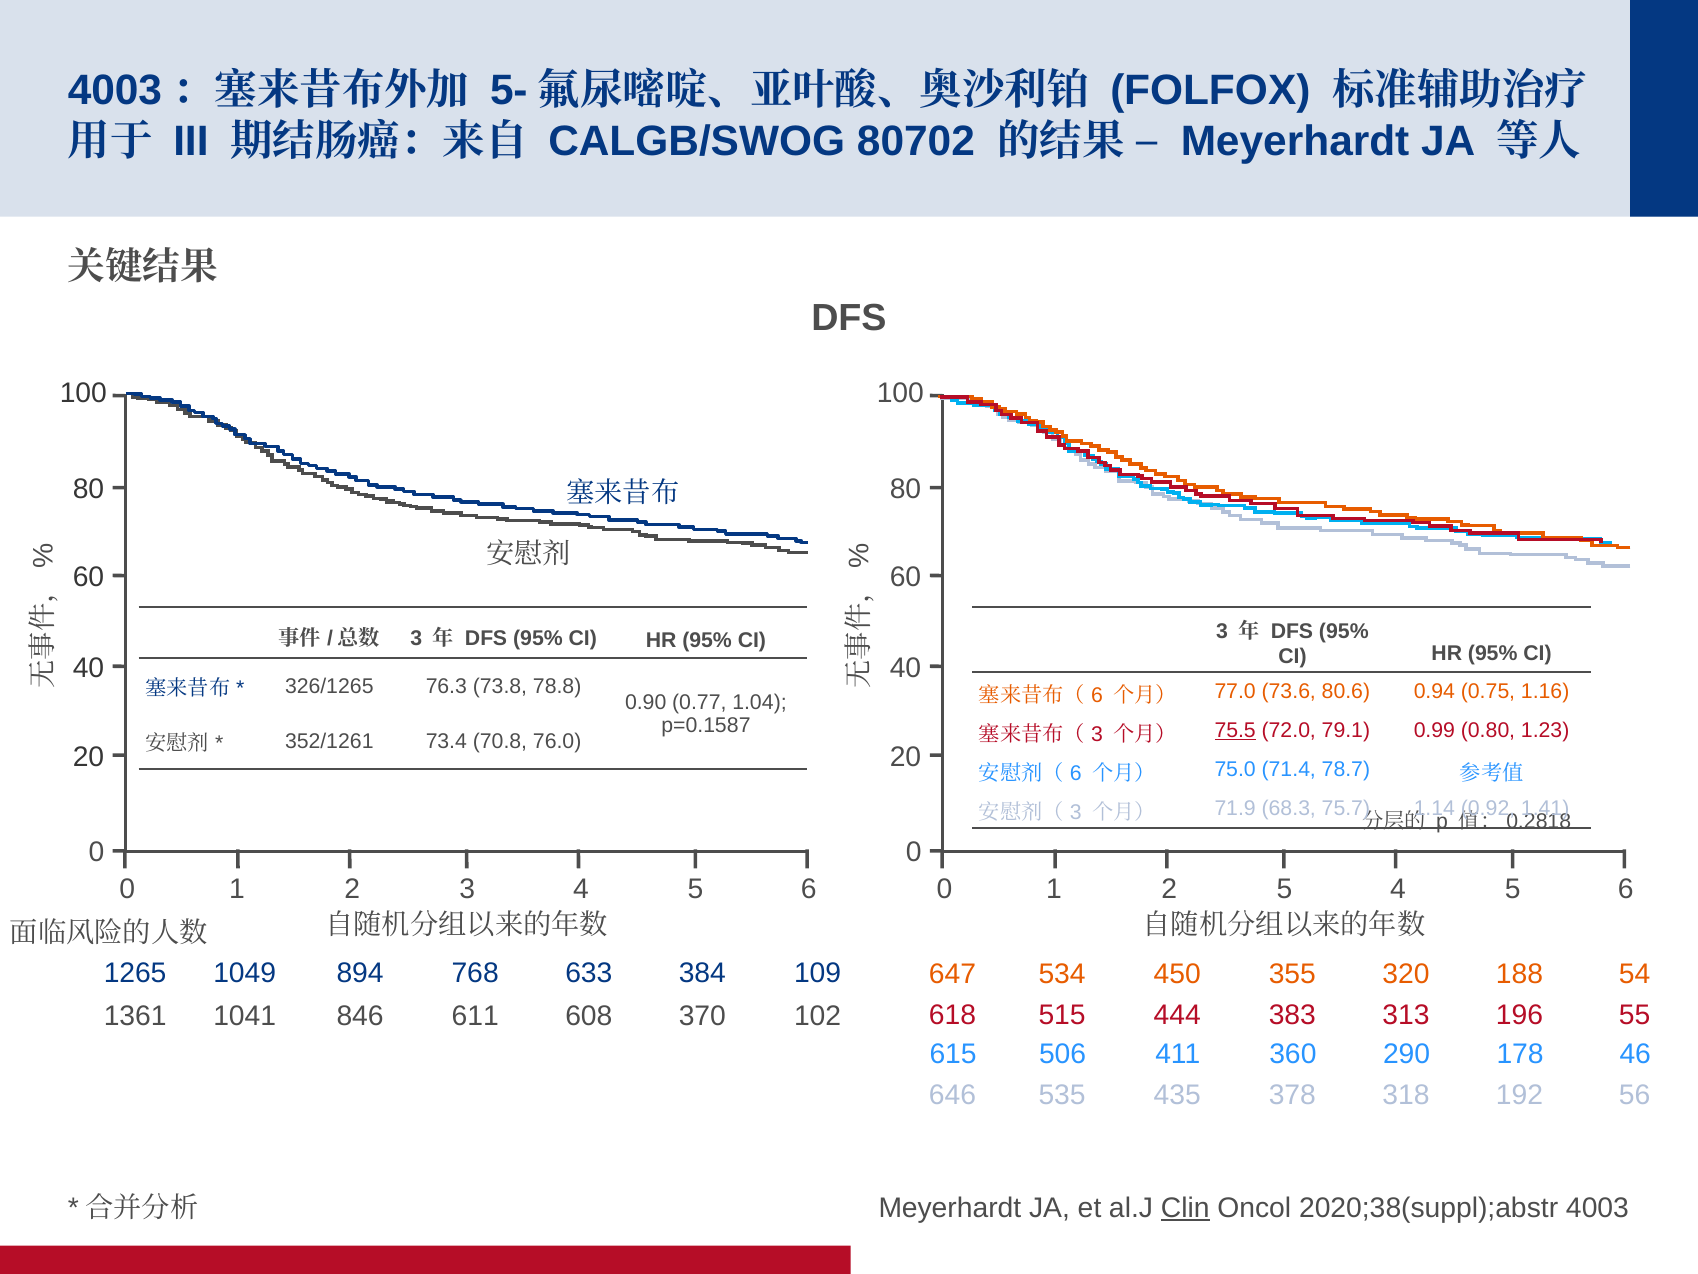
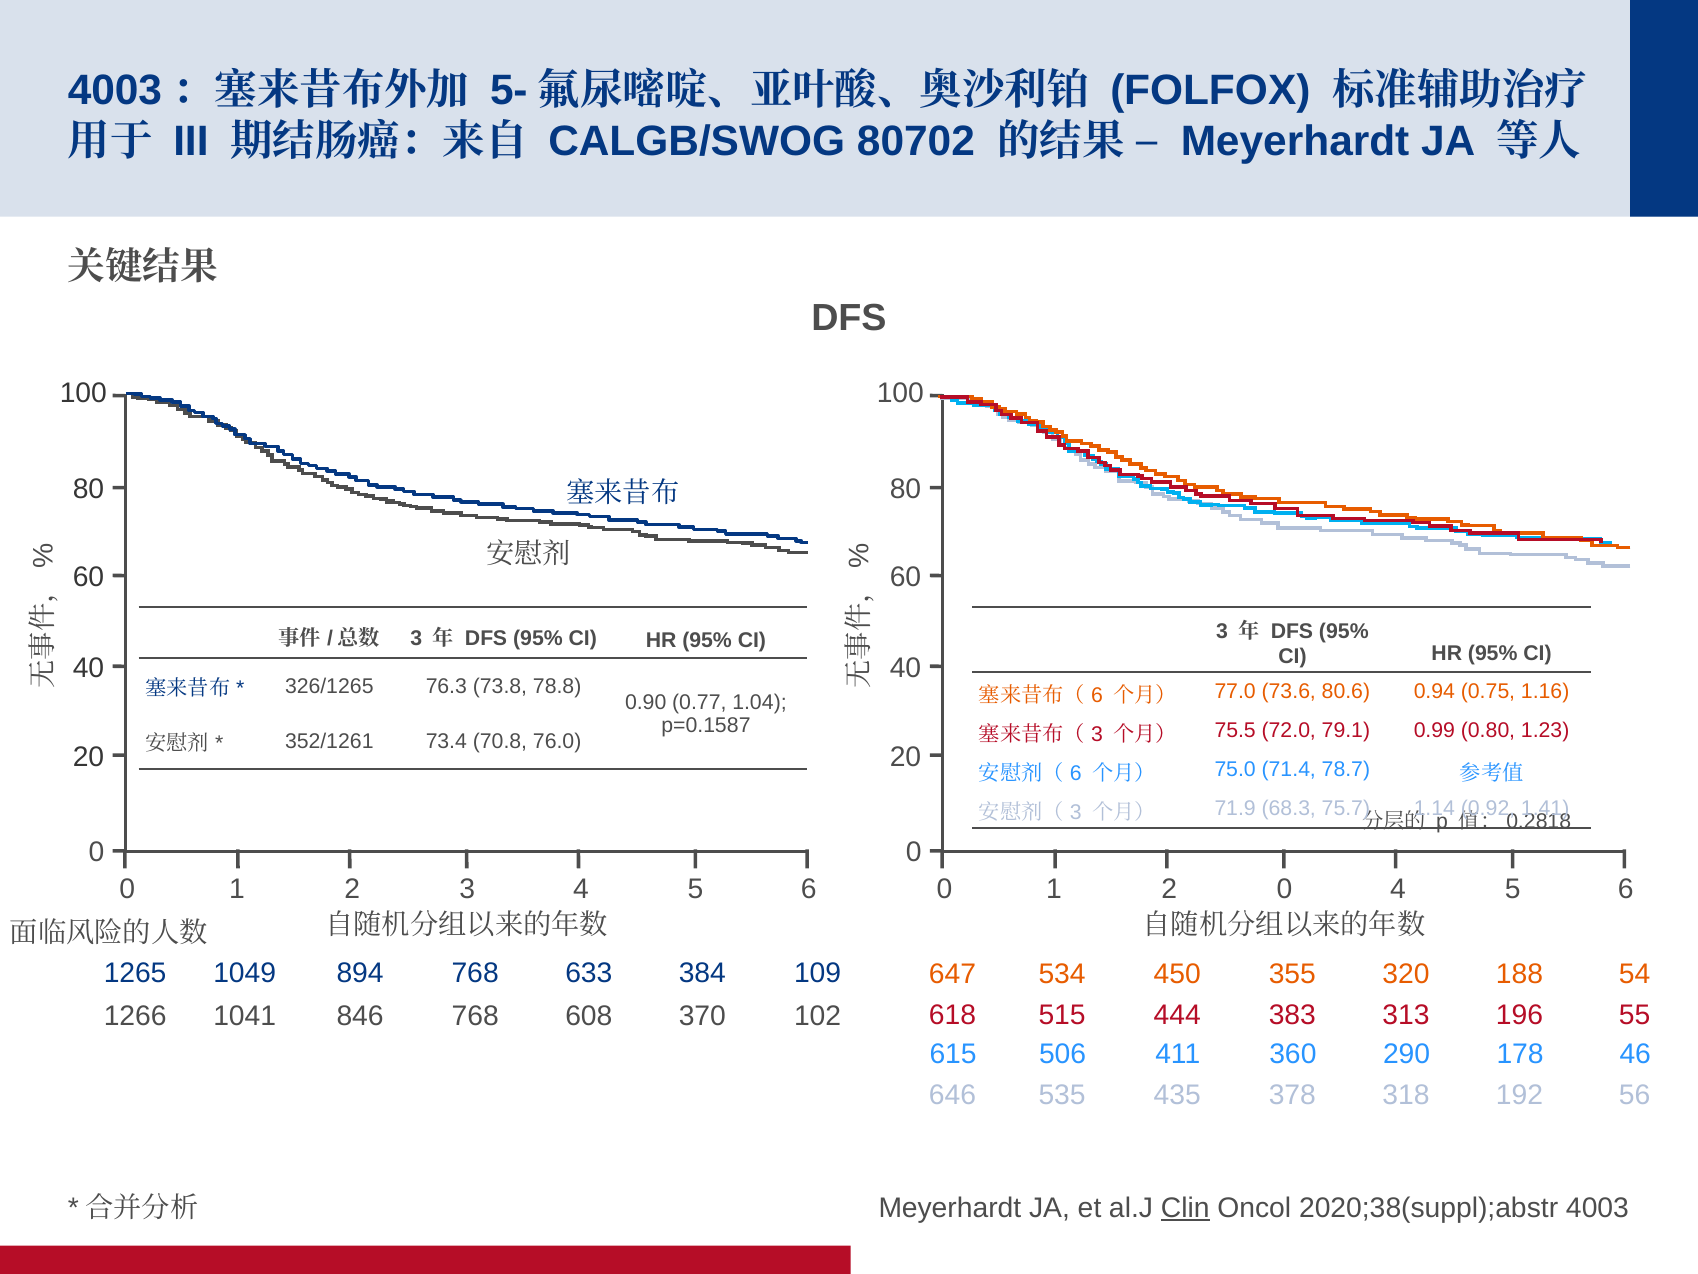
75.5 underline: present -> none (1235, 730)
2 5: 5 -> 0 (1284, 889)
1361: 1361 -> 1266 (135, 1016)
846 611: 611 -> 768 (475, 1016)
